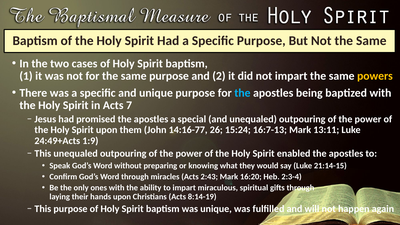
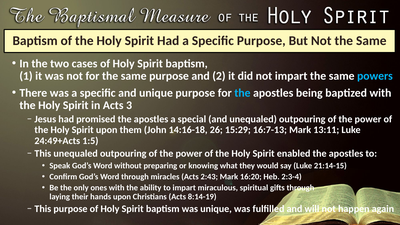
powers colour: yellow -> light blue (375, 76)
7: 7 -> 3 (129, 105)
14:16-77: 14:16-77 -> 14:16-18 (188, 130)
15:24: 15:24 -> 15:29 (238, 130)
1:9: 1:9 -> 1:5 (90, 141)
